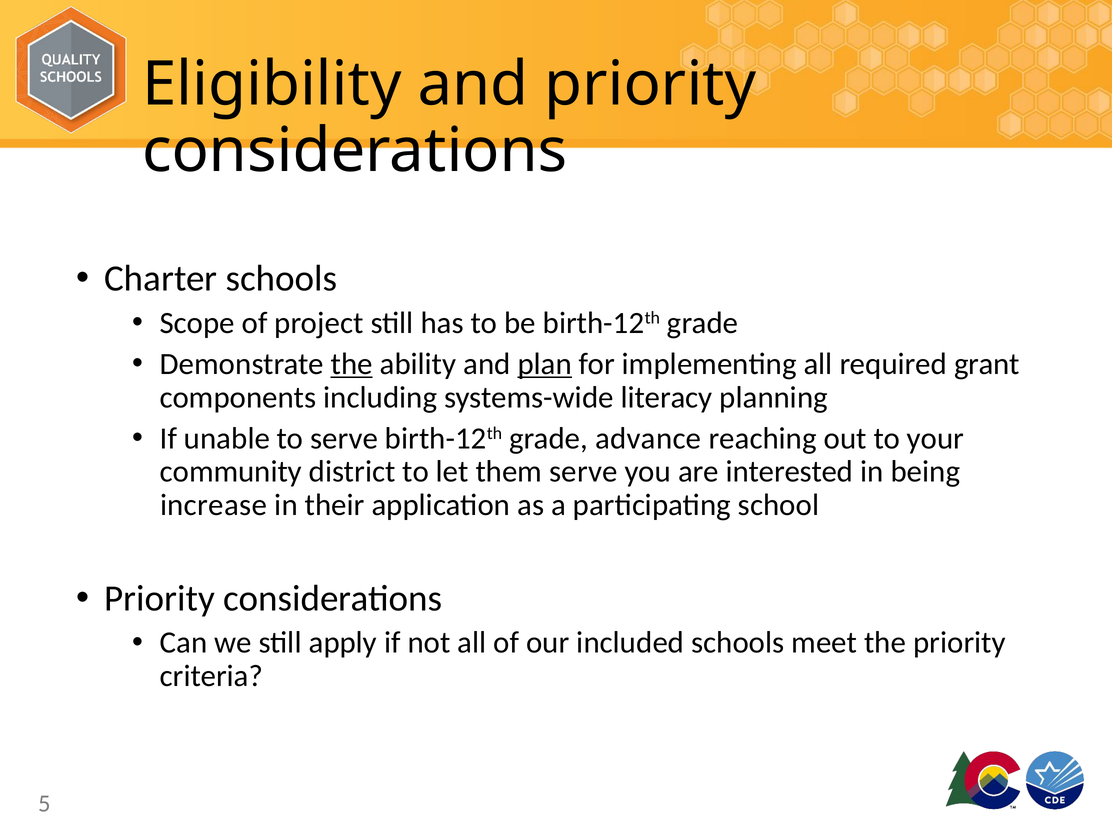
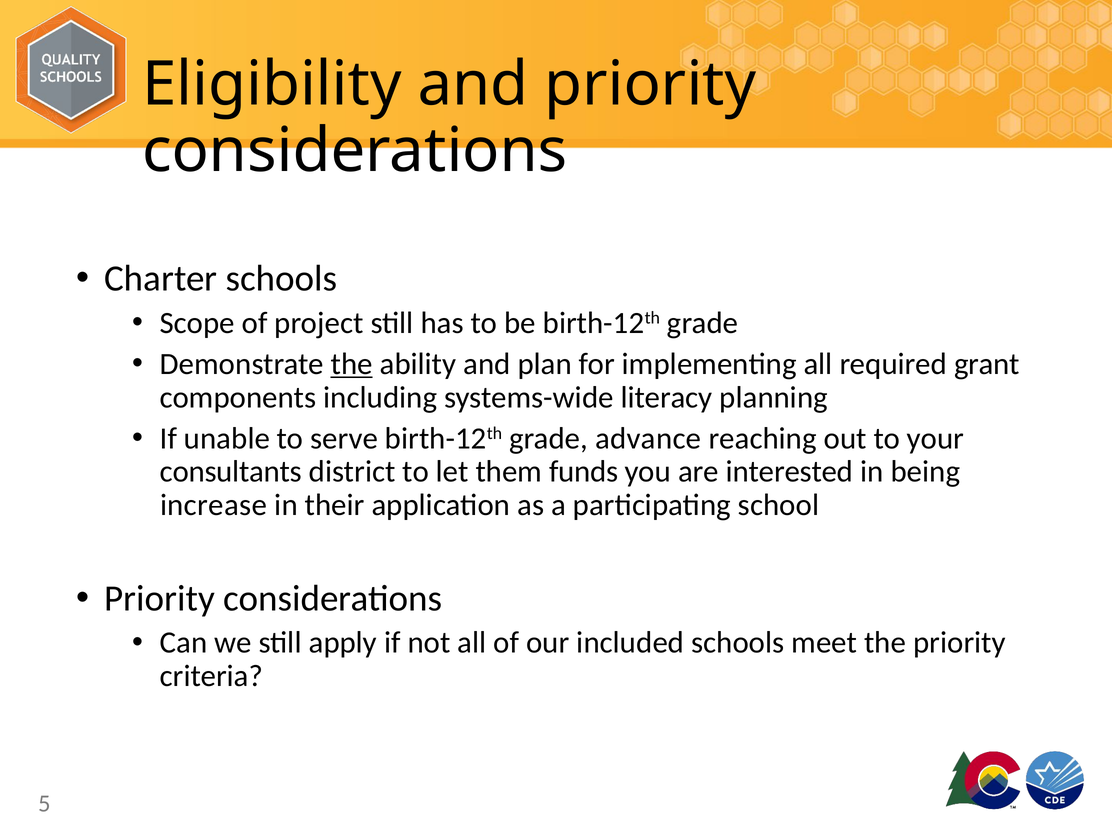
plan underline: present -> none (545, 364)
community: community -> consultants (231, 472)
them serve: serve -> funds (584, 472)
